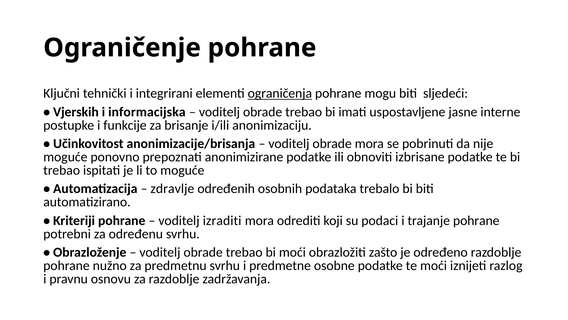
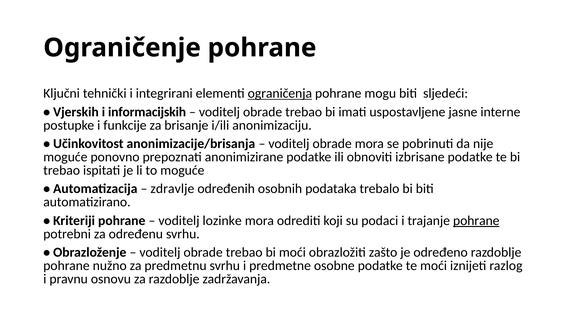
informacijska: informacijska -> informacijskih (147, 112)
izraditi: izraditi -> lozinke (222, 220)
pohrane underline: none -> present (476, 220)
